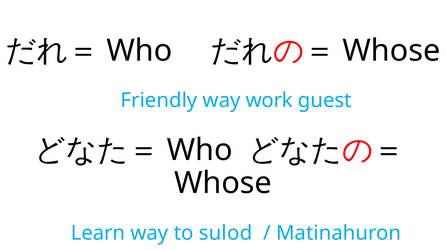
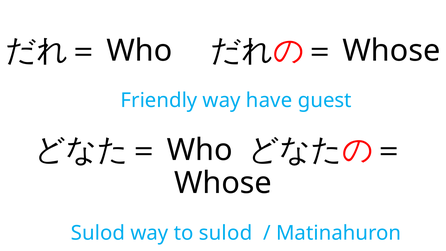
work: work -> have (269, 100)
Learn: Learn -> Sulod (98, 233)
